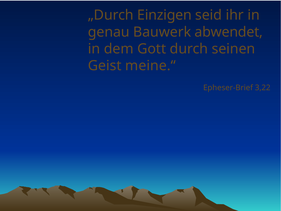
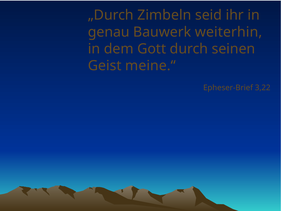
Einzigen: Einzigen -> Zimbeln (164, 15)
abwendet: abwendet -> weiterhin (229, 32)
